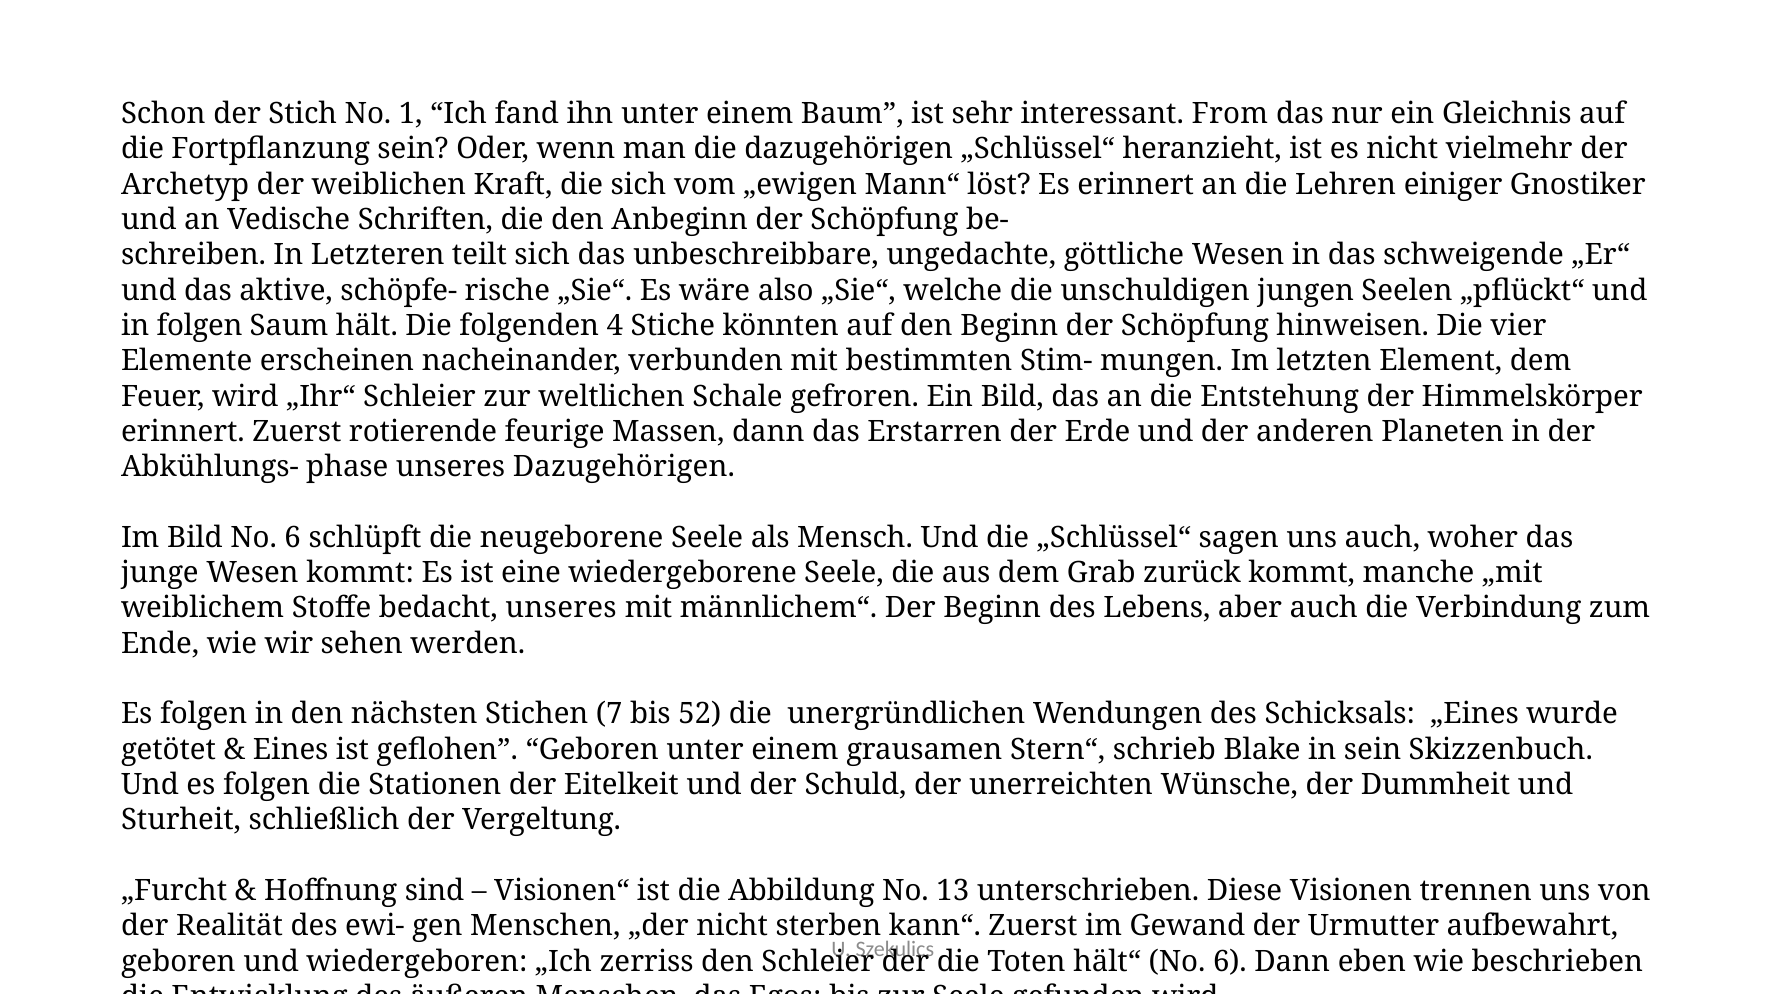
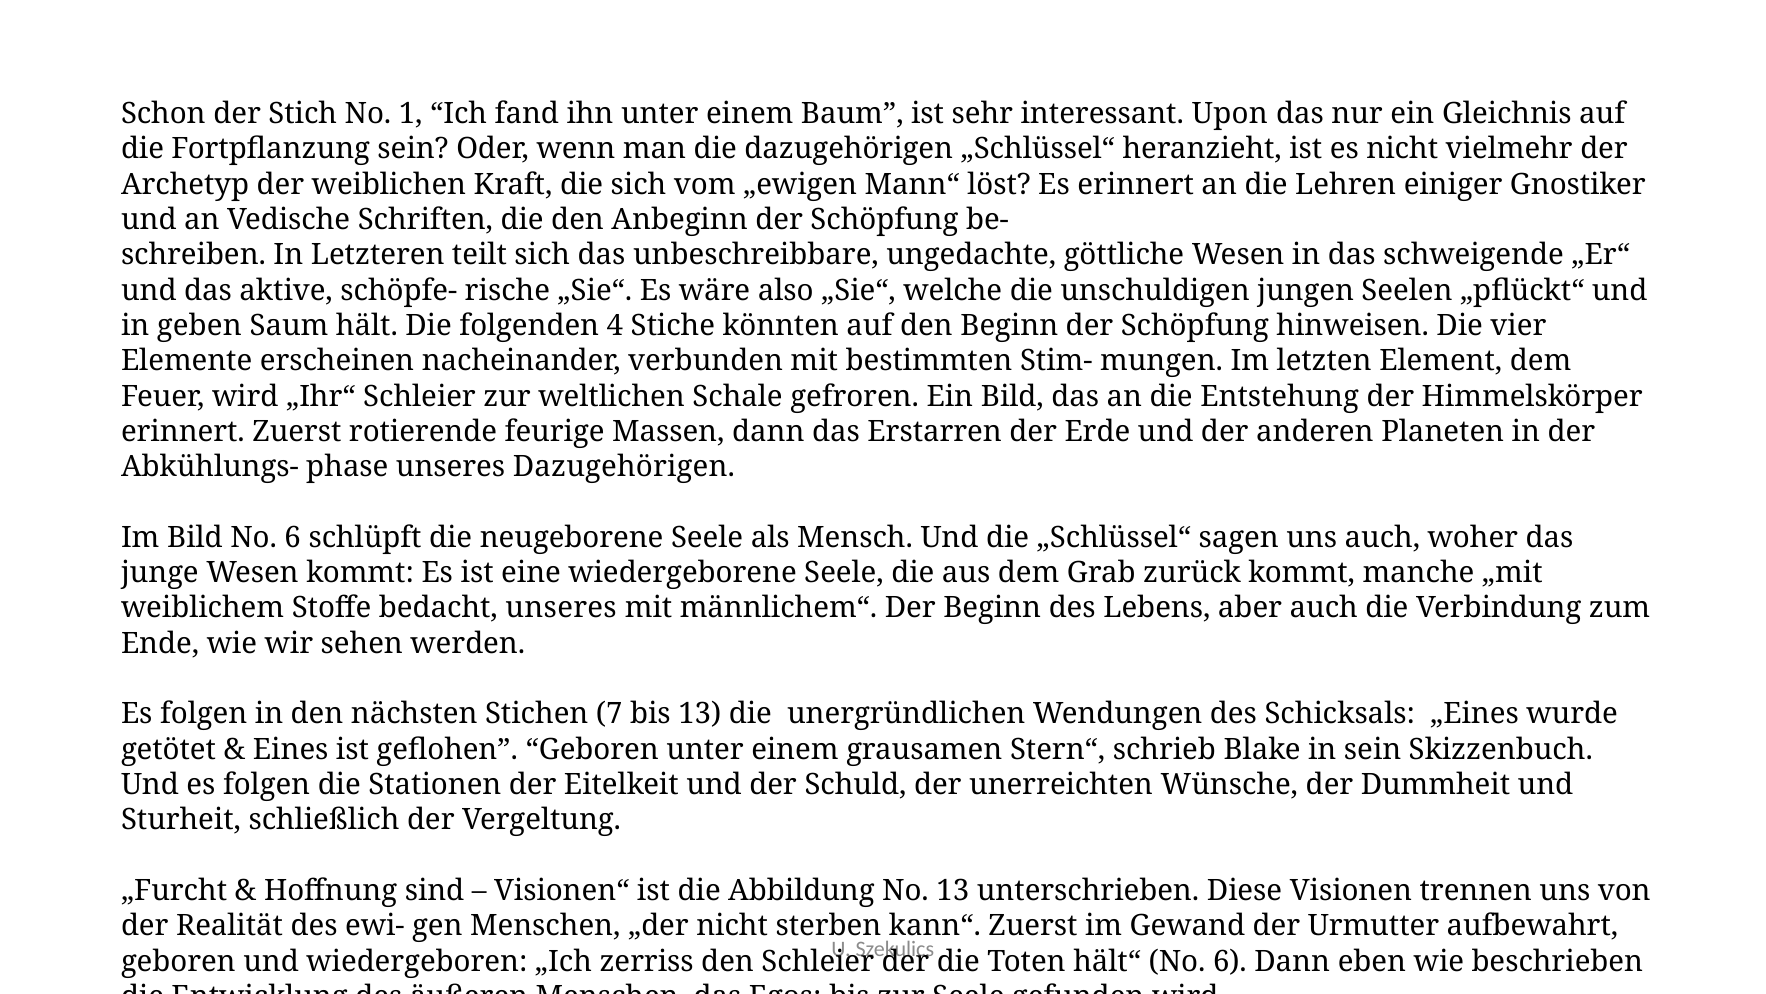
From: From -> Upon (1230, 114)
in folgen: folgen -> geben (199, 325)
bis 52: 52 -> 13 (700, 714)
